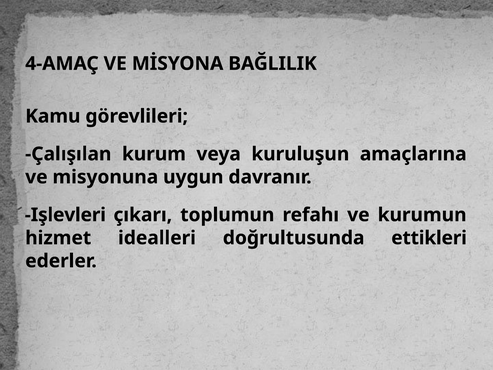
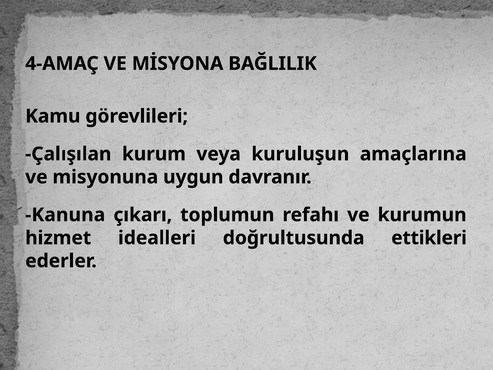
Işlevleri: Işlevleri -> Kanuna (65, 215)
